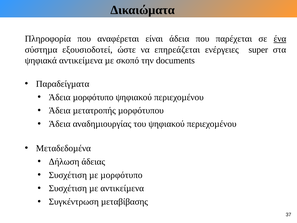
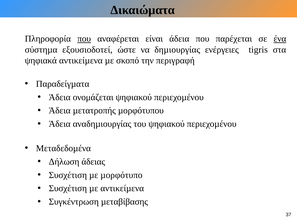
που underline: none -> present (84, 39)
επηρεάζεται: επηρεάζεται -> δηµιουργίας (177, 50)
super: super -> tigris (258, 50)
documents: documents -> περιγραφή (175, 60)
Άδεια µορφότυπο: µορφότυπο -> ονομάζεται (93, 97)
